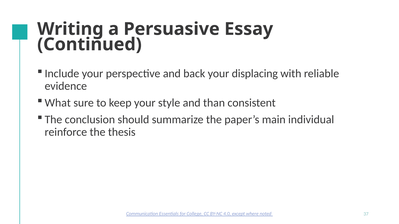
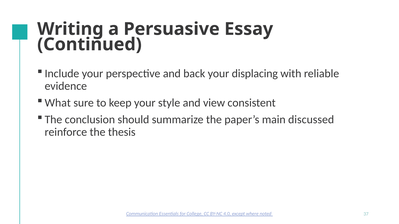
than: than -> view (214, 103)
individual: individual -> discussed (311, 120)
